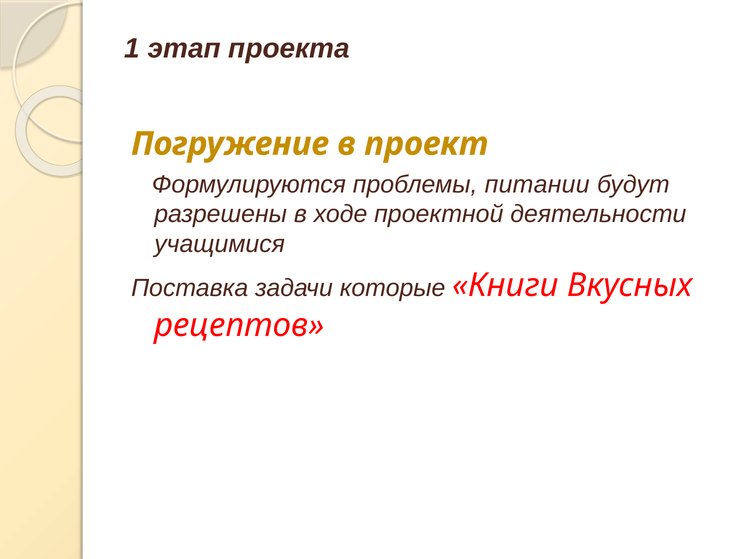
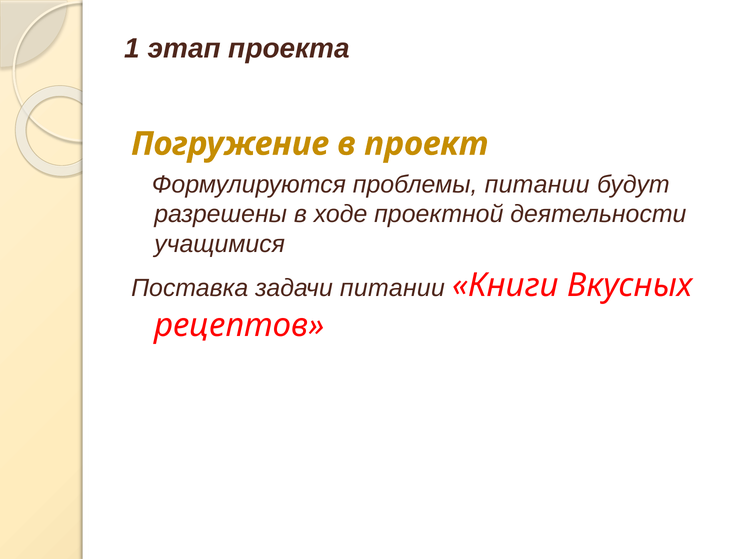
задачи которые: которые -> питании (392, 289)
